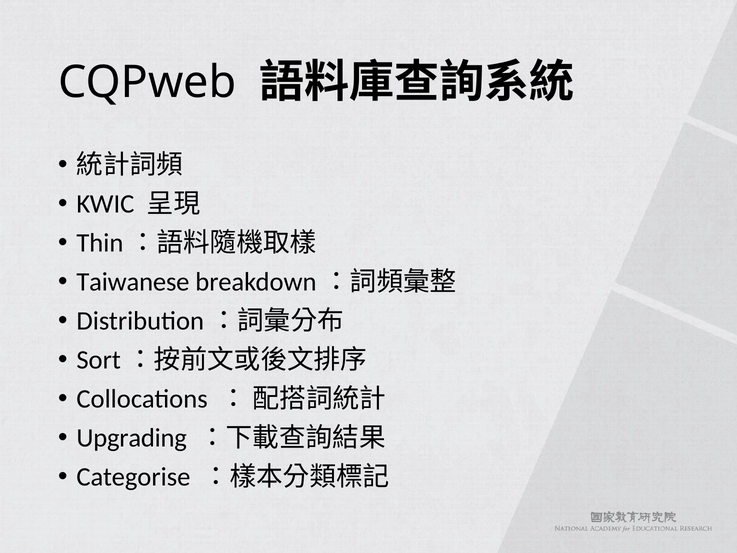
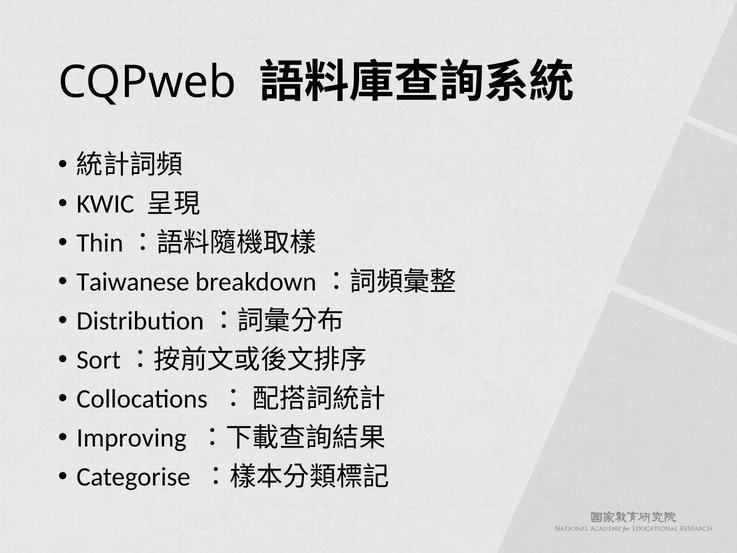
Upgrading: Upgrading -> Improving (132, 438)
